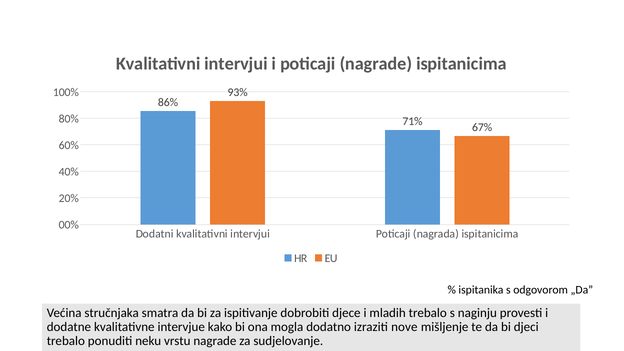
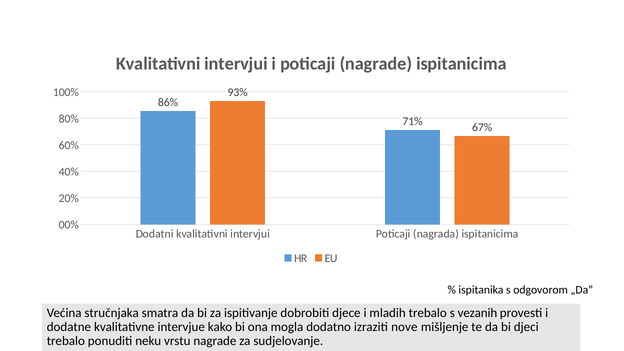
naginju: naginju -> vezanih (477, 313)
